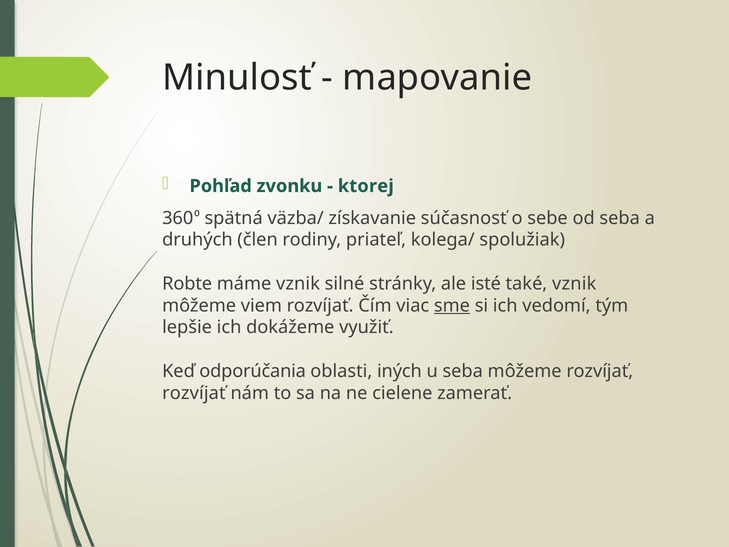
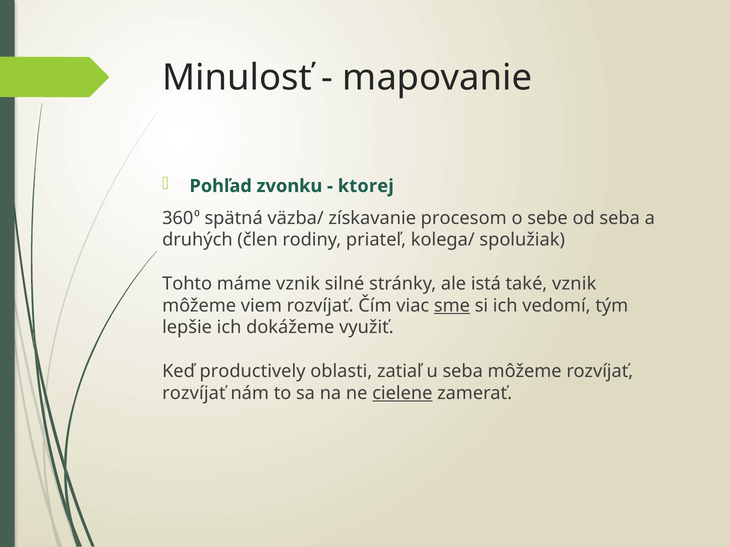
súčasnosť: súčasnosť -> procesom (464, 218)
Robte: Robte -> Tohto (187, 284)
isté: isté -> istá (486, 284)
odporúčania: odporúčania -> productively (253, 371)
iných: iných -> zatiaľ (399, 371)
cielene underline: none -> present (402, 393)
